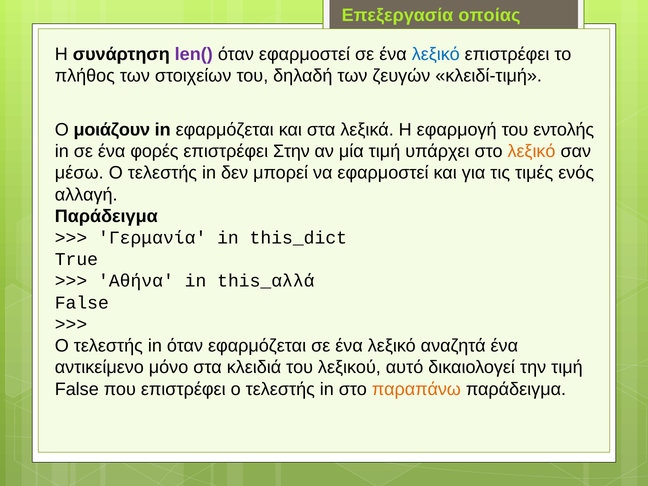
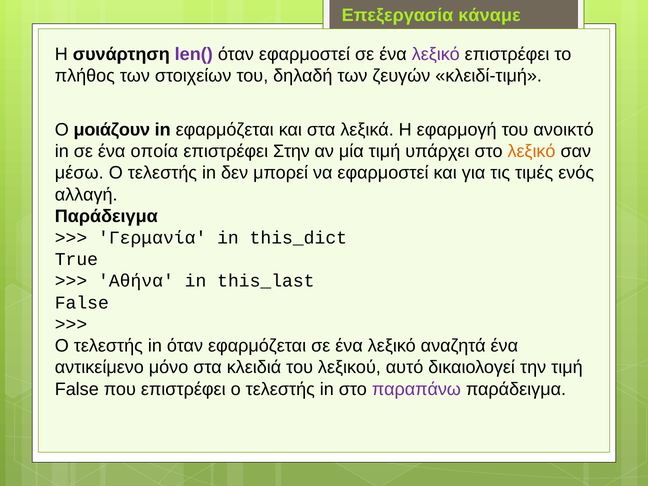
οποίας: οποίας -> κάναμε (490, 15)
λεξικό colour: blue -> purple (436, 54)
εντολής: εντολής -> ανοικτό (564, 130)
φορές: φορές -> οποία (154, 151)
this_αλλά: this_αλλά -> this_last (266, 281)
παραπάνω colour: orange -> purple (416, 389)
